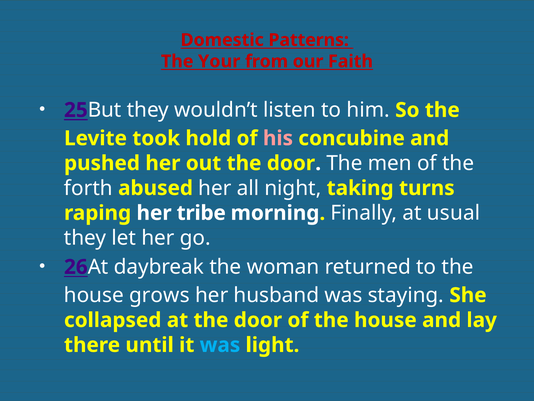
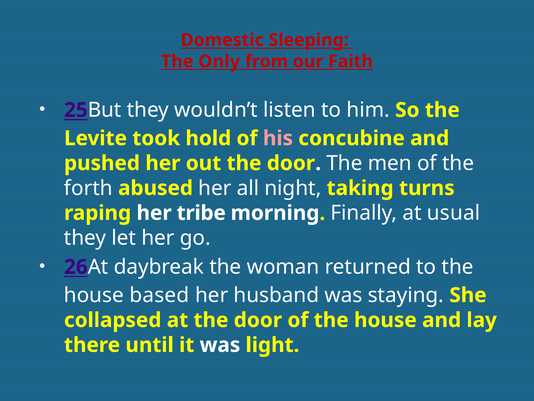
Patterns: Patterns -> Sleeping (309, 40)
Your: Your -> Only (219, 61)
grows: grows -> based (159, 295)
was colour: light blue -> white (220, 345)
